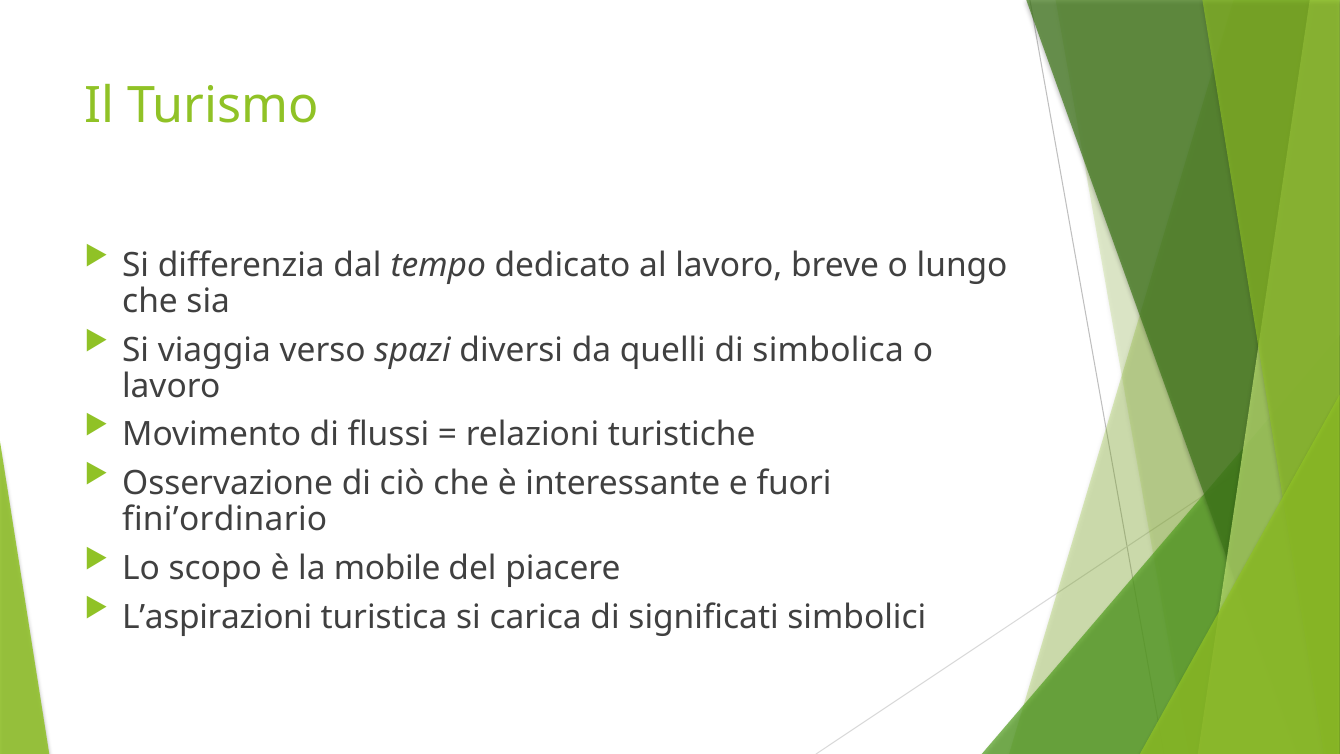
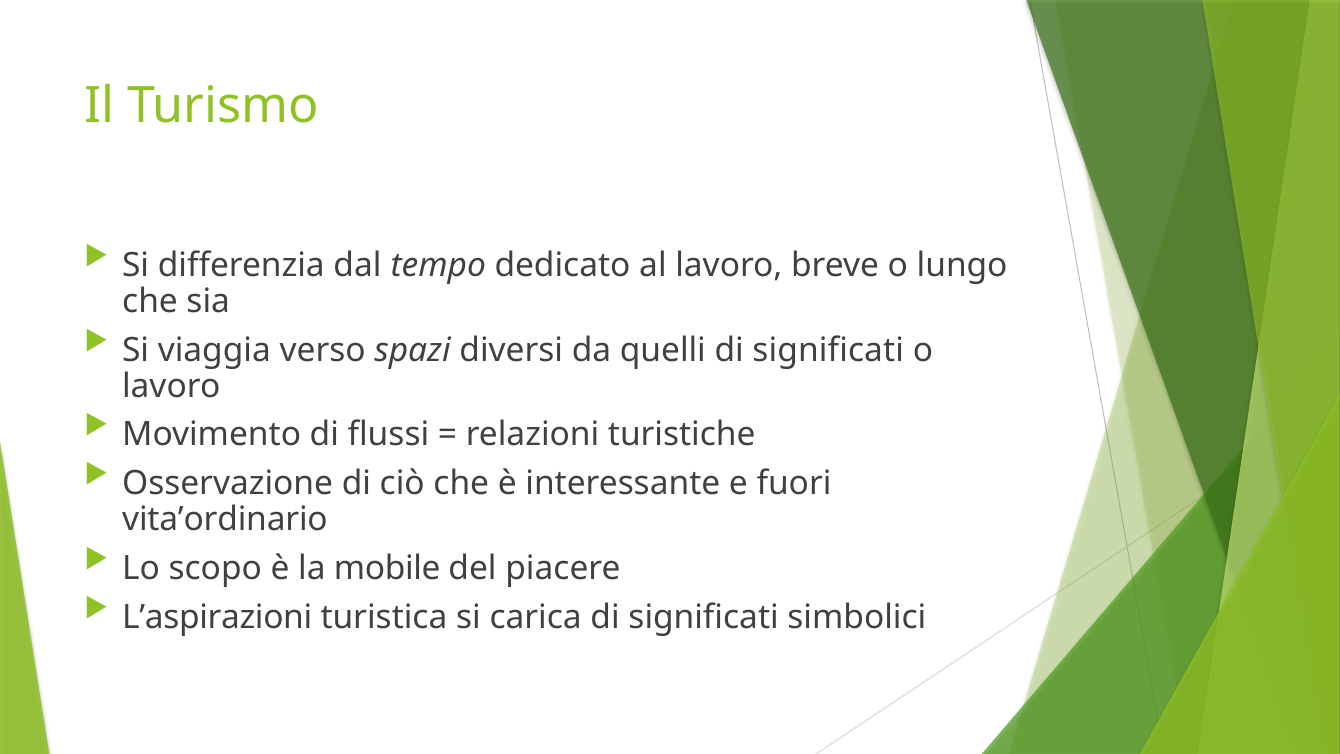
quelli di simbolica: simbolica -> significati (828, 350)
fini’ordinario: fini’ordinario -> vita’ordinario (225, 520)
